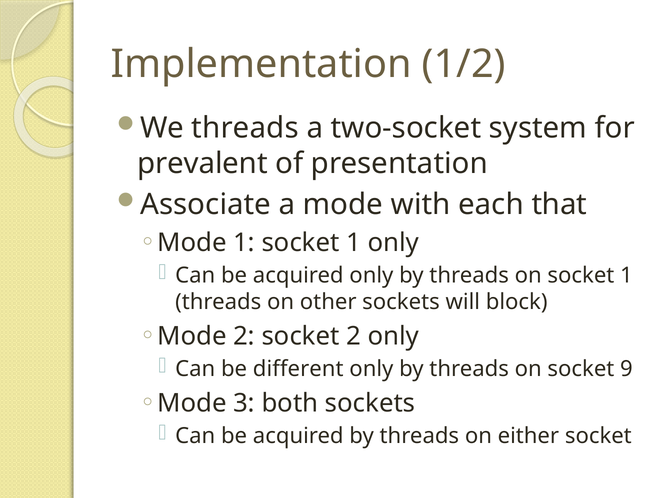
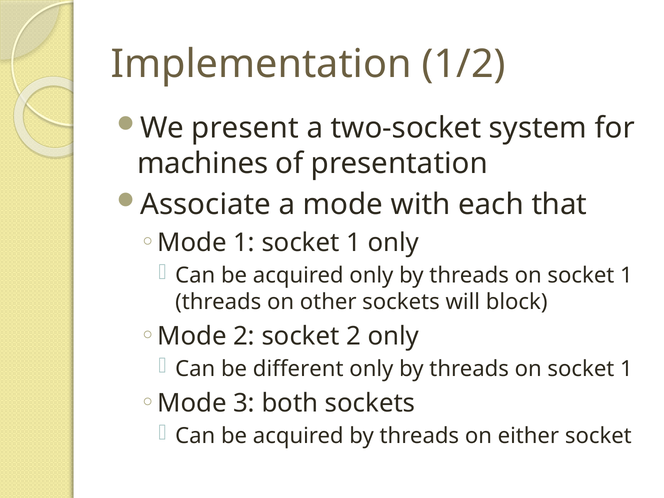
We threads: threads -> present (245, 128)
prevalent: prevalent -> machines (203, 164)
9: 9 -> 1 (626, 369)
